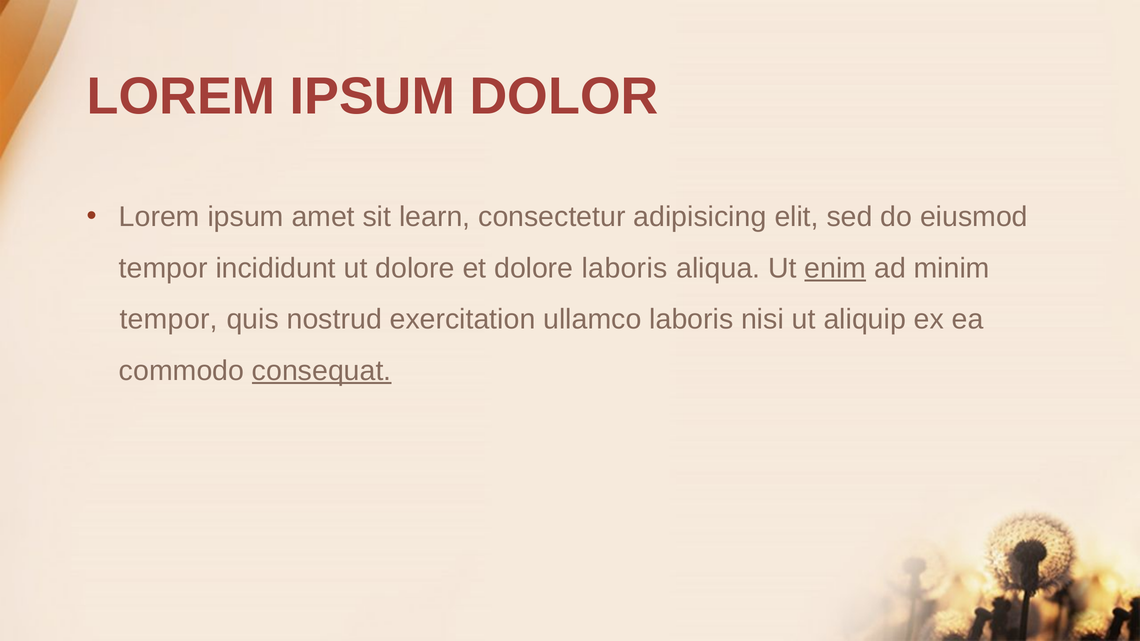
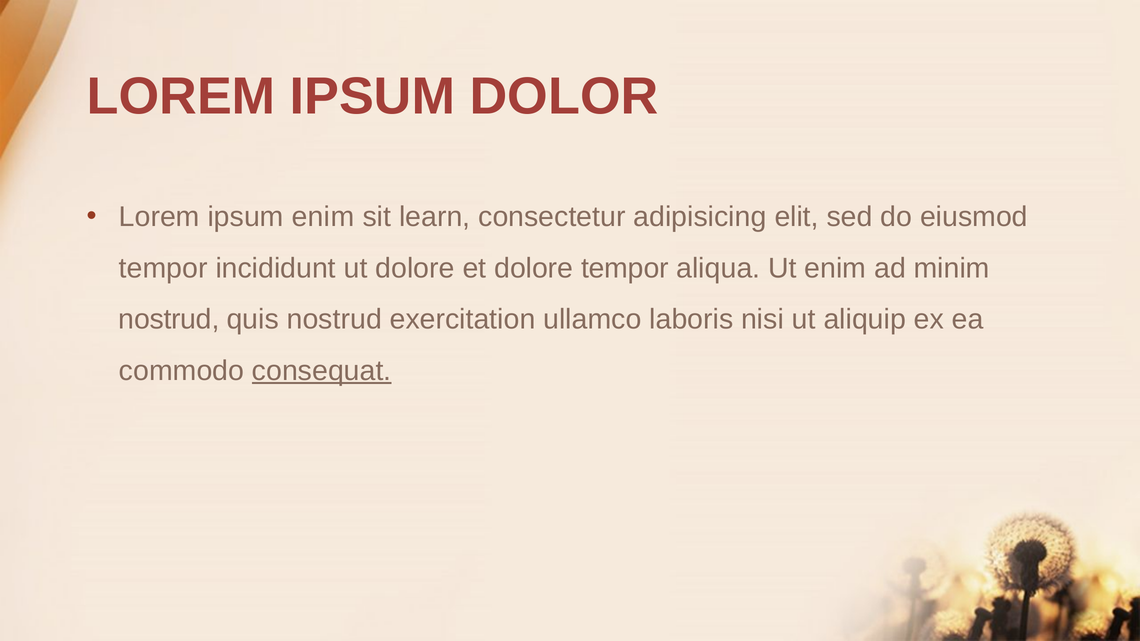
ipsum amet: amet -> enim (323, 217)
dolore laboris: laboris -> tempor (625, 268)
enim underline: present -> none (835, 268)
tempor: tempor -> nostrud (169, 320)
